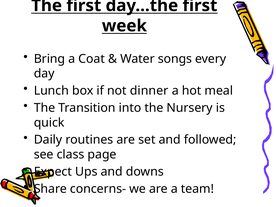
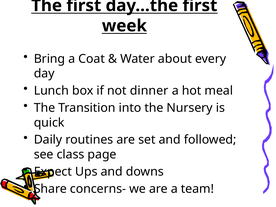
songs: songs -> about (175, 59)
